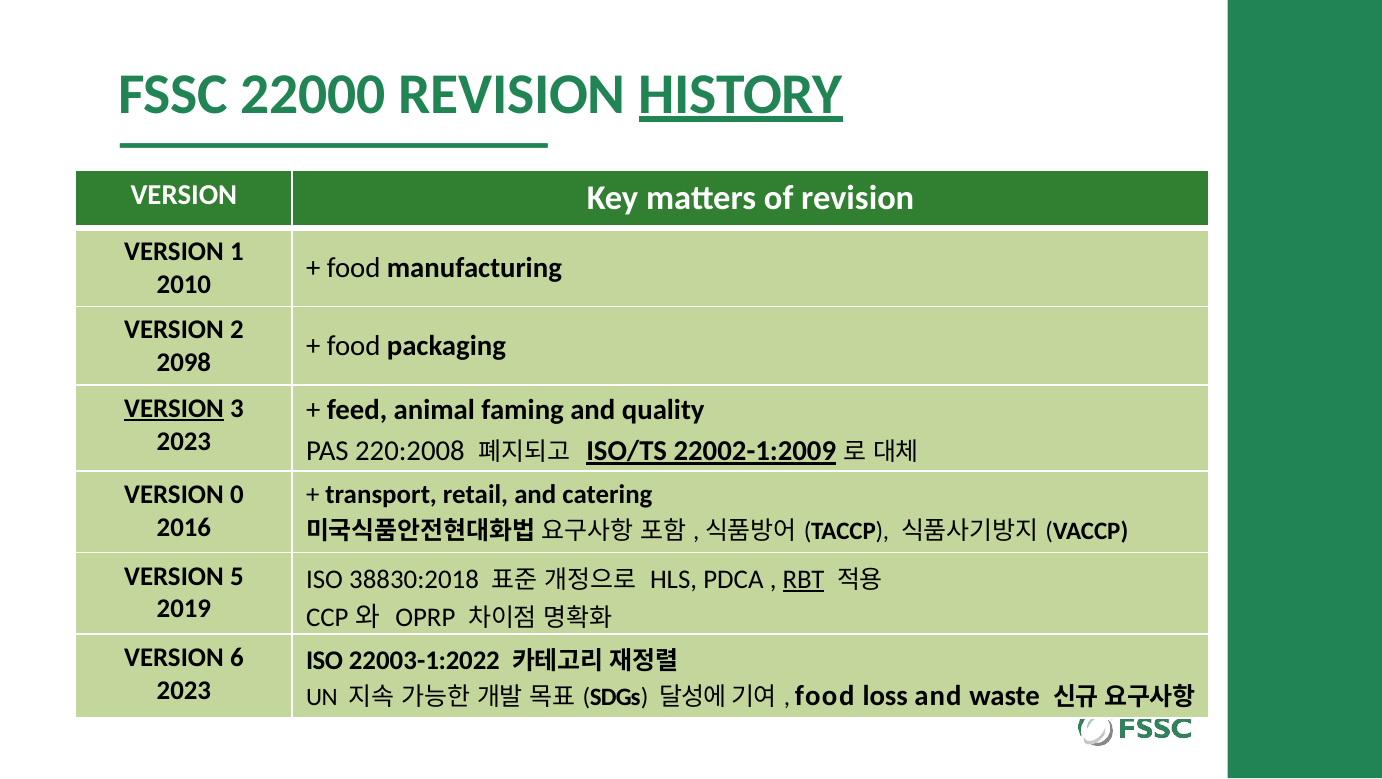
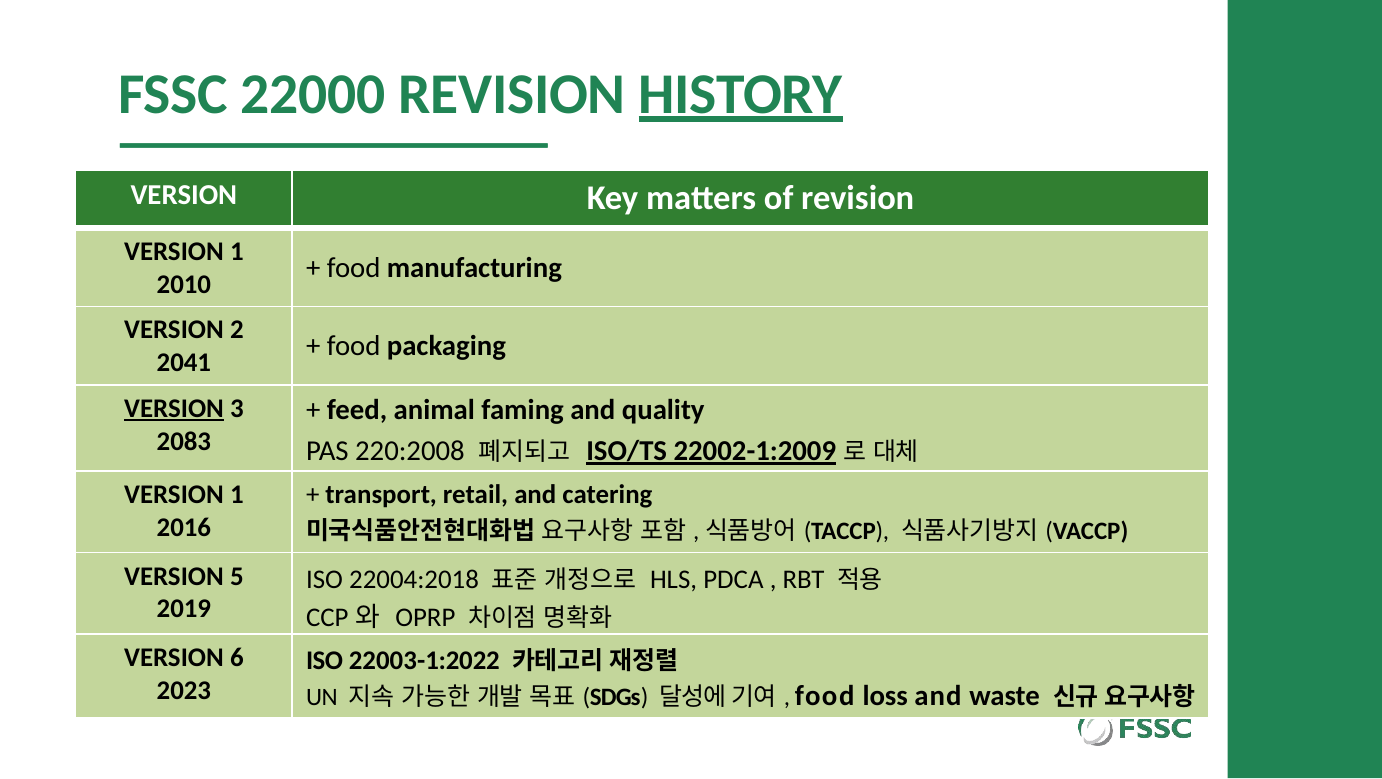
2098: 2098 -> 2041 (184, 363)
2023: 2023 -> 2083 (184, 441)
0: 0 -> 1 (237, 494)
38830:2018: 38830:2018 -> 22004:2018 (414, 579)
RBT underline: present -> none (804, 579)
